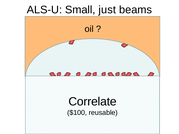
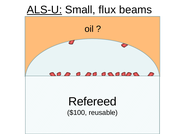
ALS-U underline: none -> present (44, 10)
just: just -> flux (107, 10)
Correlate: Correlate -> Refereed (93, 102)
